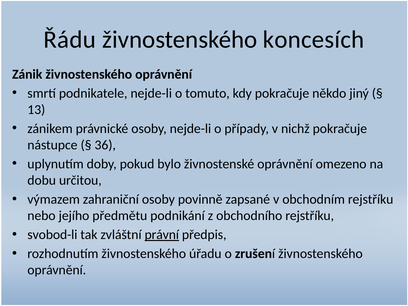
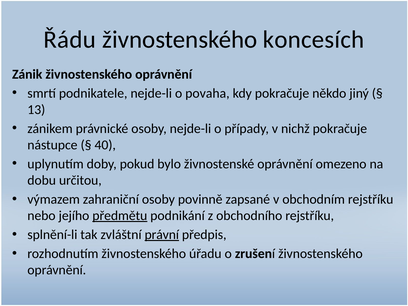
tomuto: tomuto -> povaha (207, 93)
36: 36 -> 40 (105, 145)
předmětu underline: none -> present (120, 216)
svobod-li: svobod-li -> splnění-li (52, 235)
